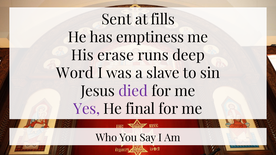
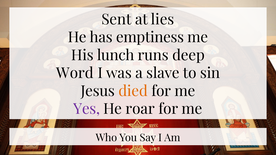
fills: fills -> lies (163, 20)
erase: erase -> lunch (116, 55)
died colour: purple -> orange (133, 91)
final: final -> roar (140, 109)
